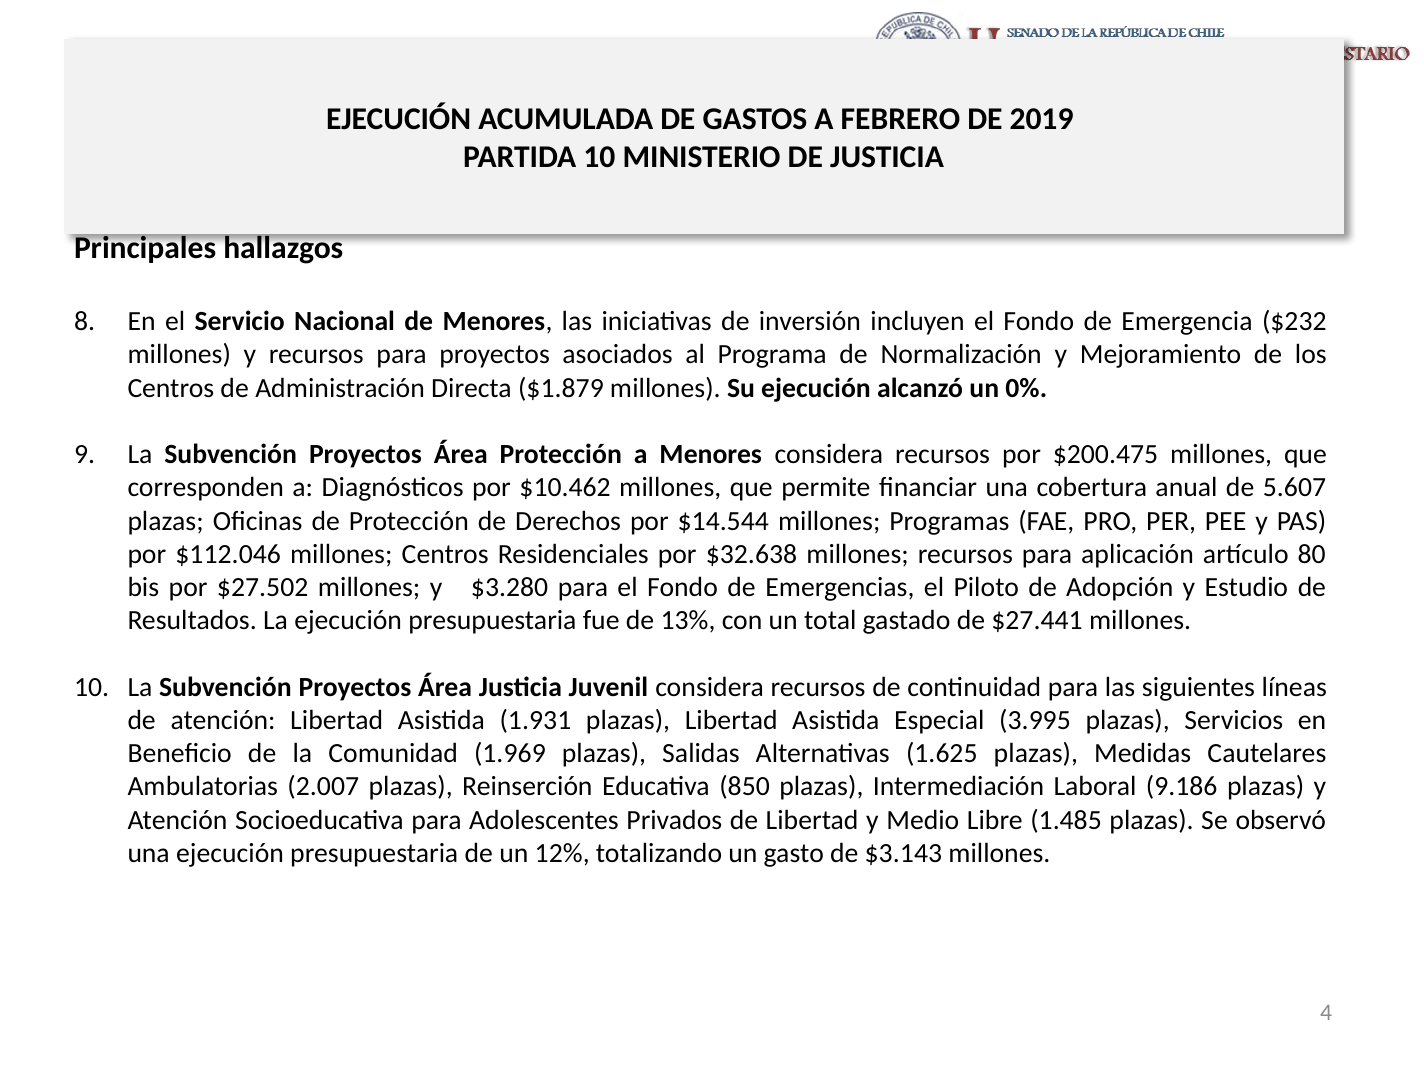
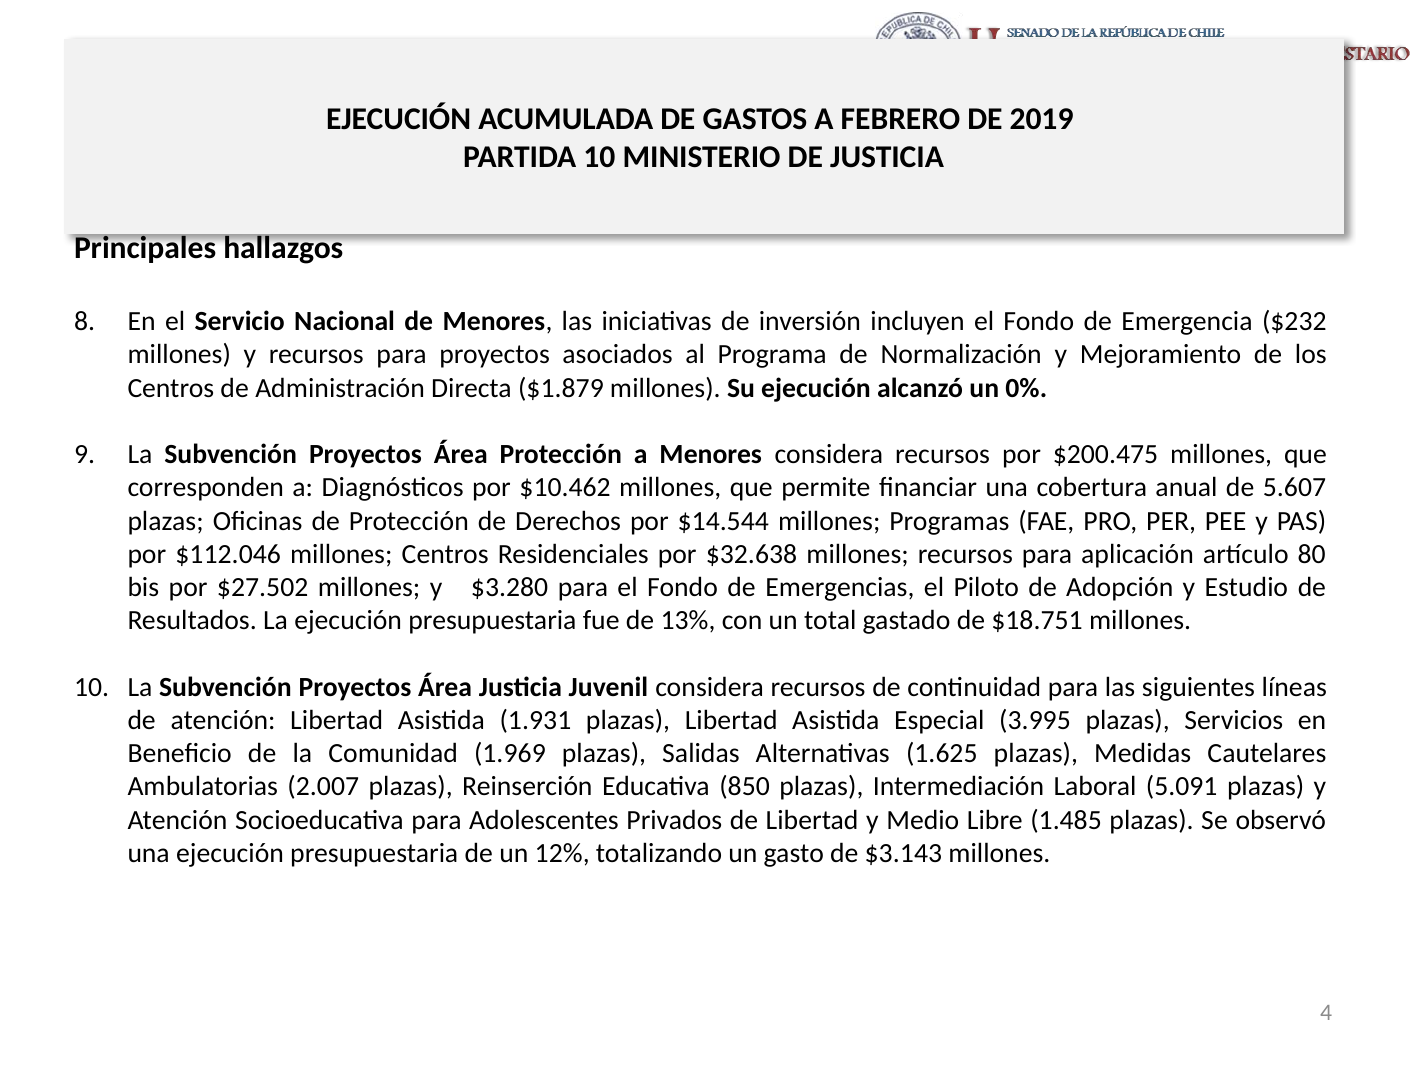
$27.441: $27.441 -> $18.751 (1037, 621)
9.186: 9.186 -> 5.091 (1182, 787)
